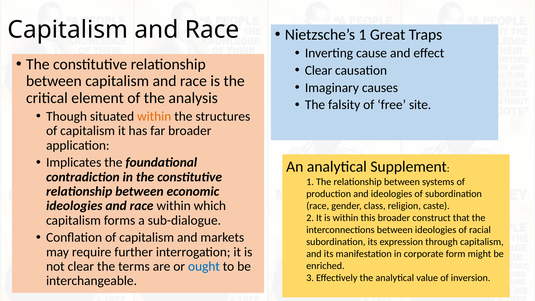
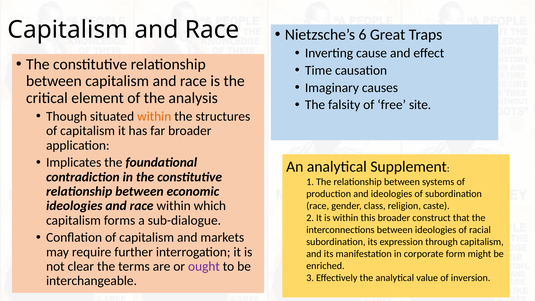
Nietzsche’s 1: 1 -> 6 (362, 35)
Clear: Clear -> Time (318, 70)
ought colour: blue -> purple (204, 266)
